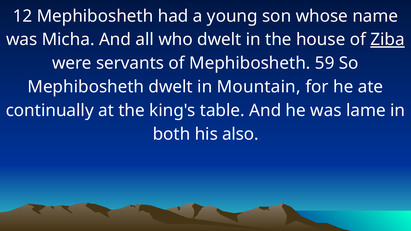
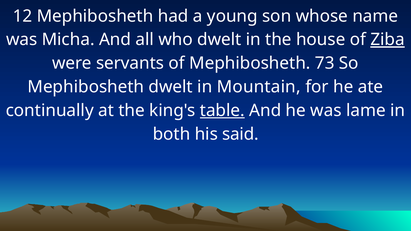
59: 59 -> 73 (325, 63)
table underline: none -> present (222, 111)
also: also -> said (240, 134)
